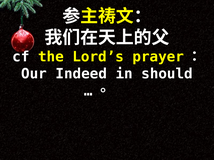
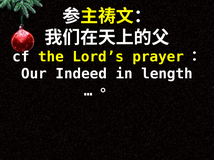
should: should -> length (167, 74)
